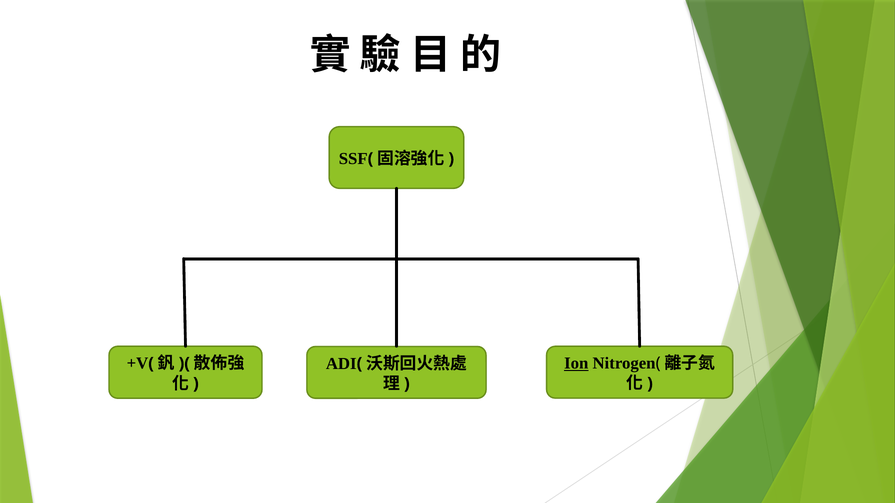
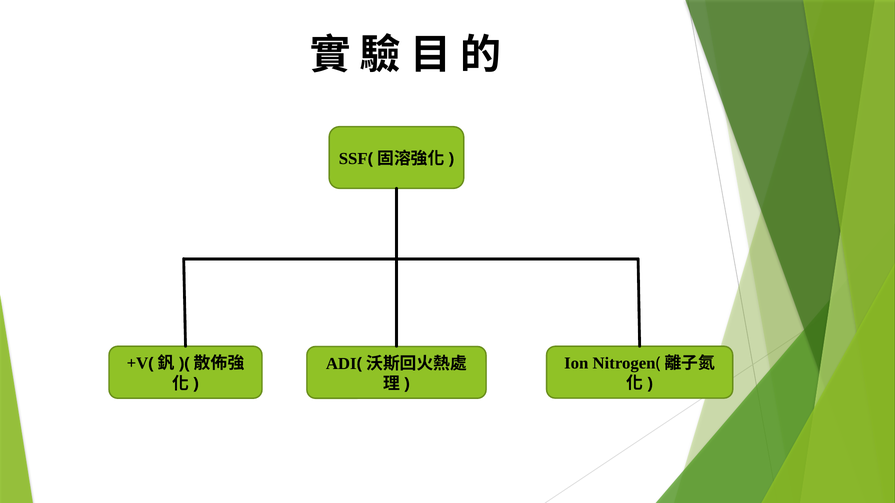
Ion underline: present -> none (576, 364)
